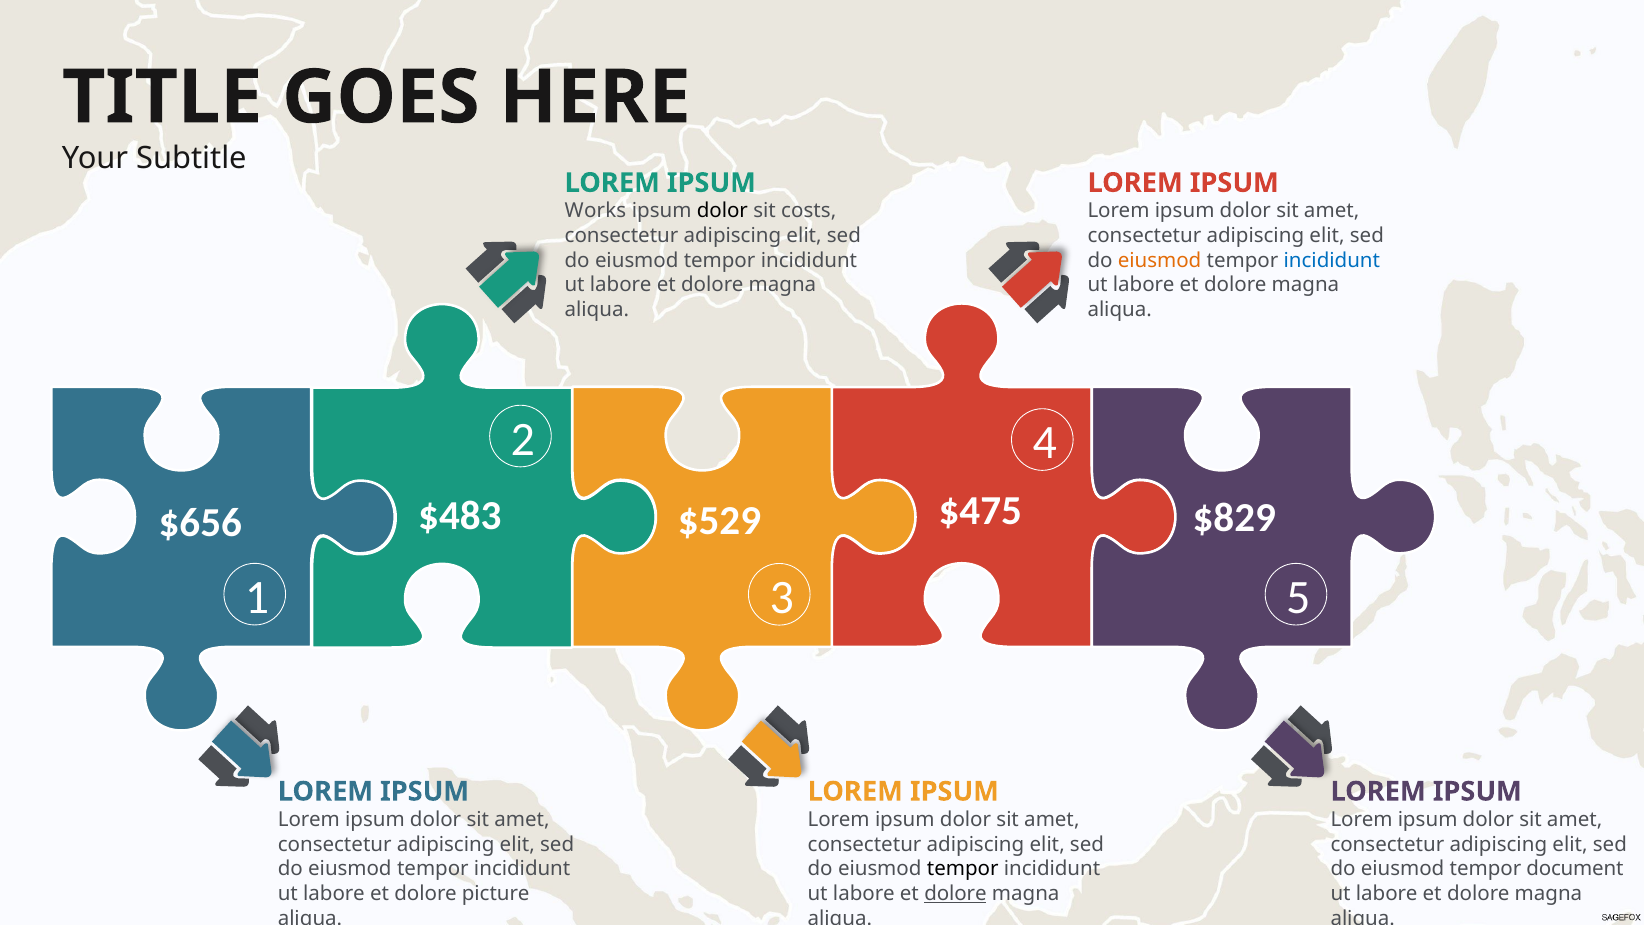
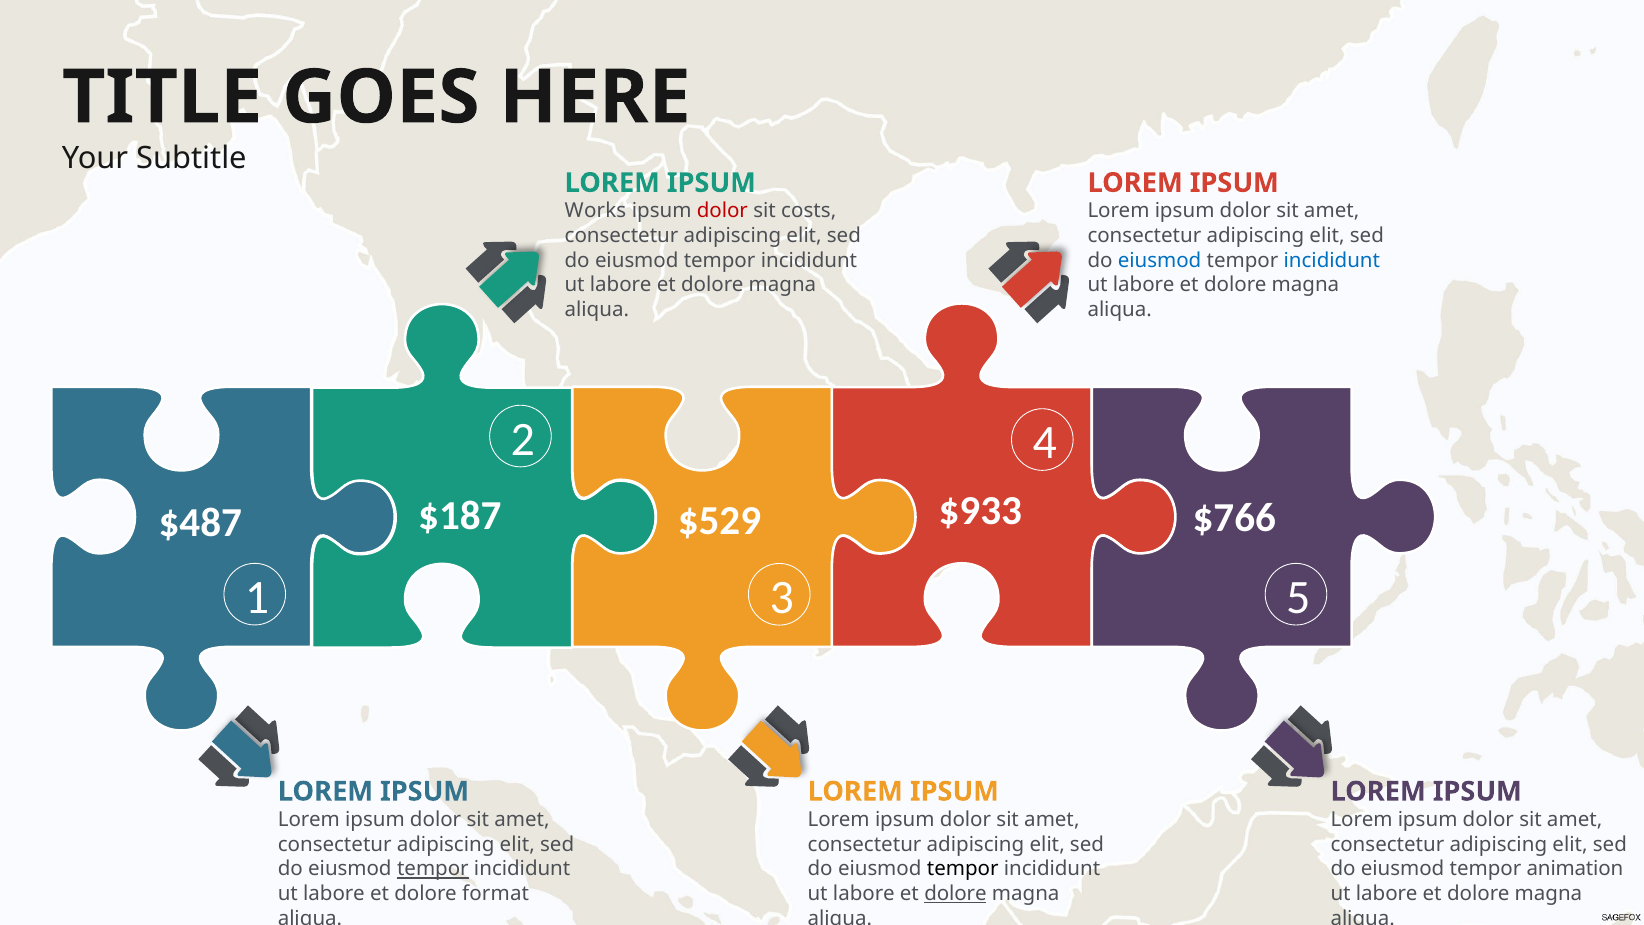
dolor colour: black -> red (722, 211)
eiusmod colour: orange -> blue (1160, 260)
$475: $475 -> $933 (980, 511)
$483: $483 -> $187 (460, 516)
$829: $829 -> $766 (1234, 518)
$656: $656 -> $487 (200, 523)
tempor underline: none -> present (433, 869)
document: document -> animation (1575, 869)
picture: picture -> format (496, 894)
